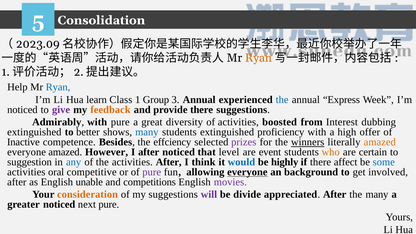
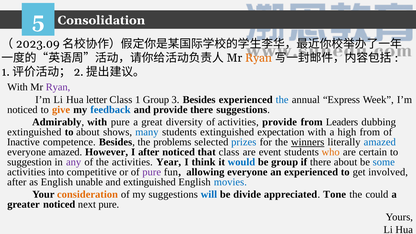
Help: Help -> With (18, 87)
Ryan colour: blue -> purple (58, 87)
learn: learn -> letter (97, 100)
3 Annual: Annual -> Besides (199, 100)
give colour: purple -> orange (61, 110)
feedback colour: orange -> blue (110, 110)
activities boosted: boosted -> provide (280, 122)
Interest: Interest -> Leaders (342, 122)
to better: better -> about (88, 132)
proficiency: proficiency -> expectation (281, 132)
high offer: offer -> from (370, 132)
effciency: effciency -> problems (172, 142)
prizes colour: purple -> blue (244, 142)
amazed colour: orange -> blue (380, 142)
that level: level -> class (229, 152)
any colour: blue -> purple (74, 162)
activities After: After -> Year (169, 162)
be highly: highly -> group (285, 162)
there affect: affect -> about (346, 162)
oral: oral -> into (56, 172)
everyone underline: present -> none (247, 172)
an background: background -> experienced (311, 172)
and competitions: competitions -> extinguished (150, 182)
movies colour: purple -> blue (230, 182)
will colour: purple -> blue (209, 195)
appreciated After: After -> Tone (335, 195)
the many: many -> could (377, 195)
